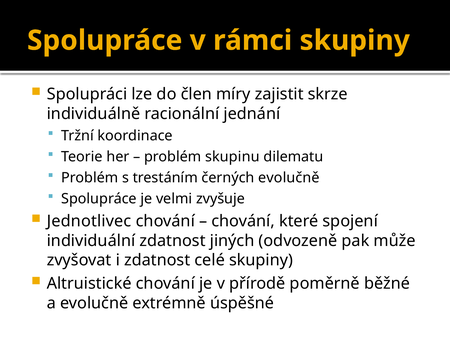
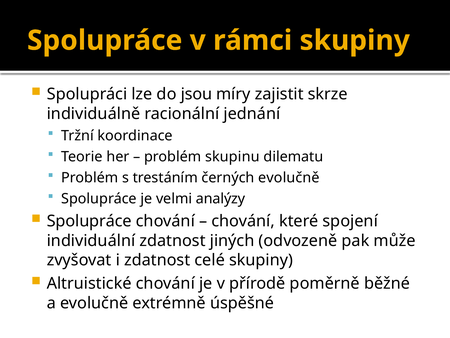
člen: člen -> jsou (196, 94)
zvyšuje: zvyšuje -> analýzy (221, 199)
Jednotlivec: Jednotlivec -> Spolupráce (89, 221)
